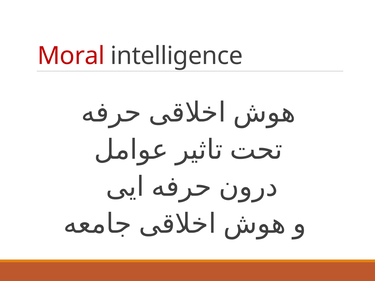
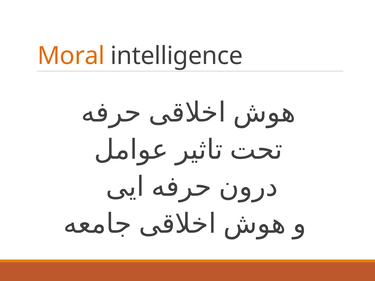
Moral colour: red -> orange (71, 56)
